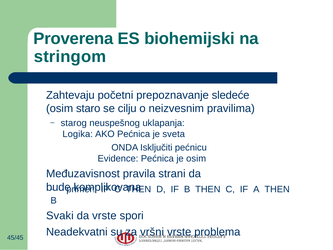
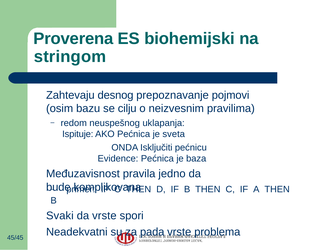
početni: početni -> desnog (116, 95)
sledeće: sledeće -> pojmovi (231, 95)
staro: staro -> bazu (88, 108)
starog: starog -> redom (74, 123)
Logika: Logika -> Ispituje (78, 134)
je osim: osim -> baza (196, 158)
strani: strani -> jedno (172, 174)
vršni: vršni -> pada (152, 232)
